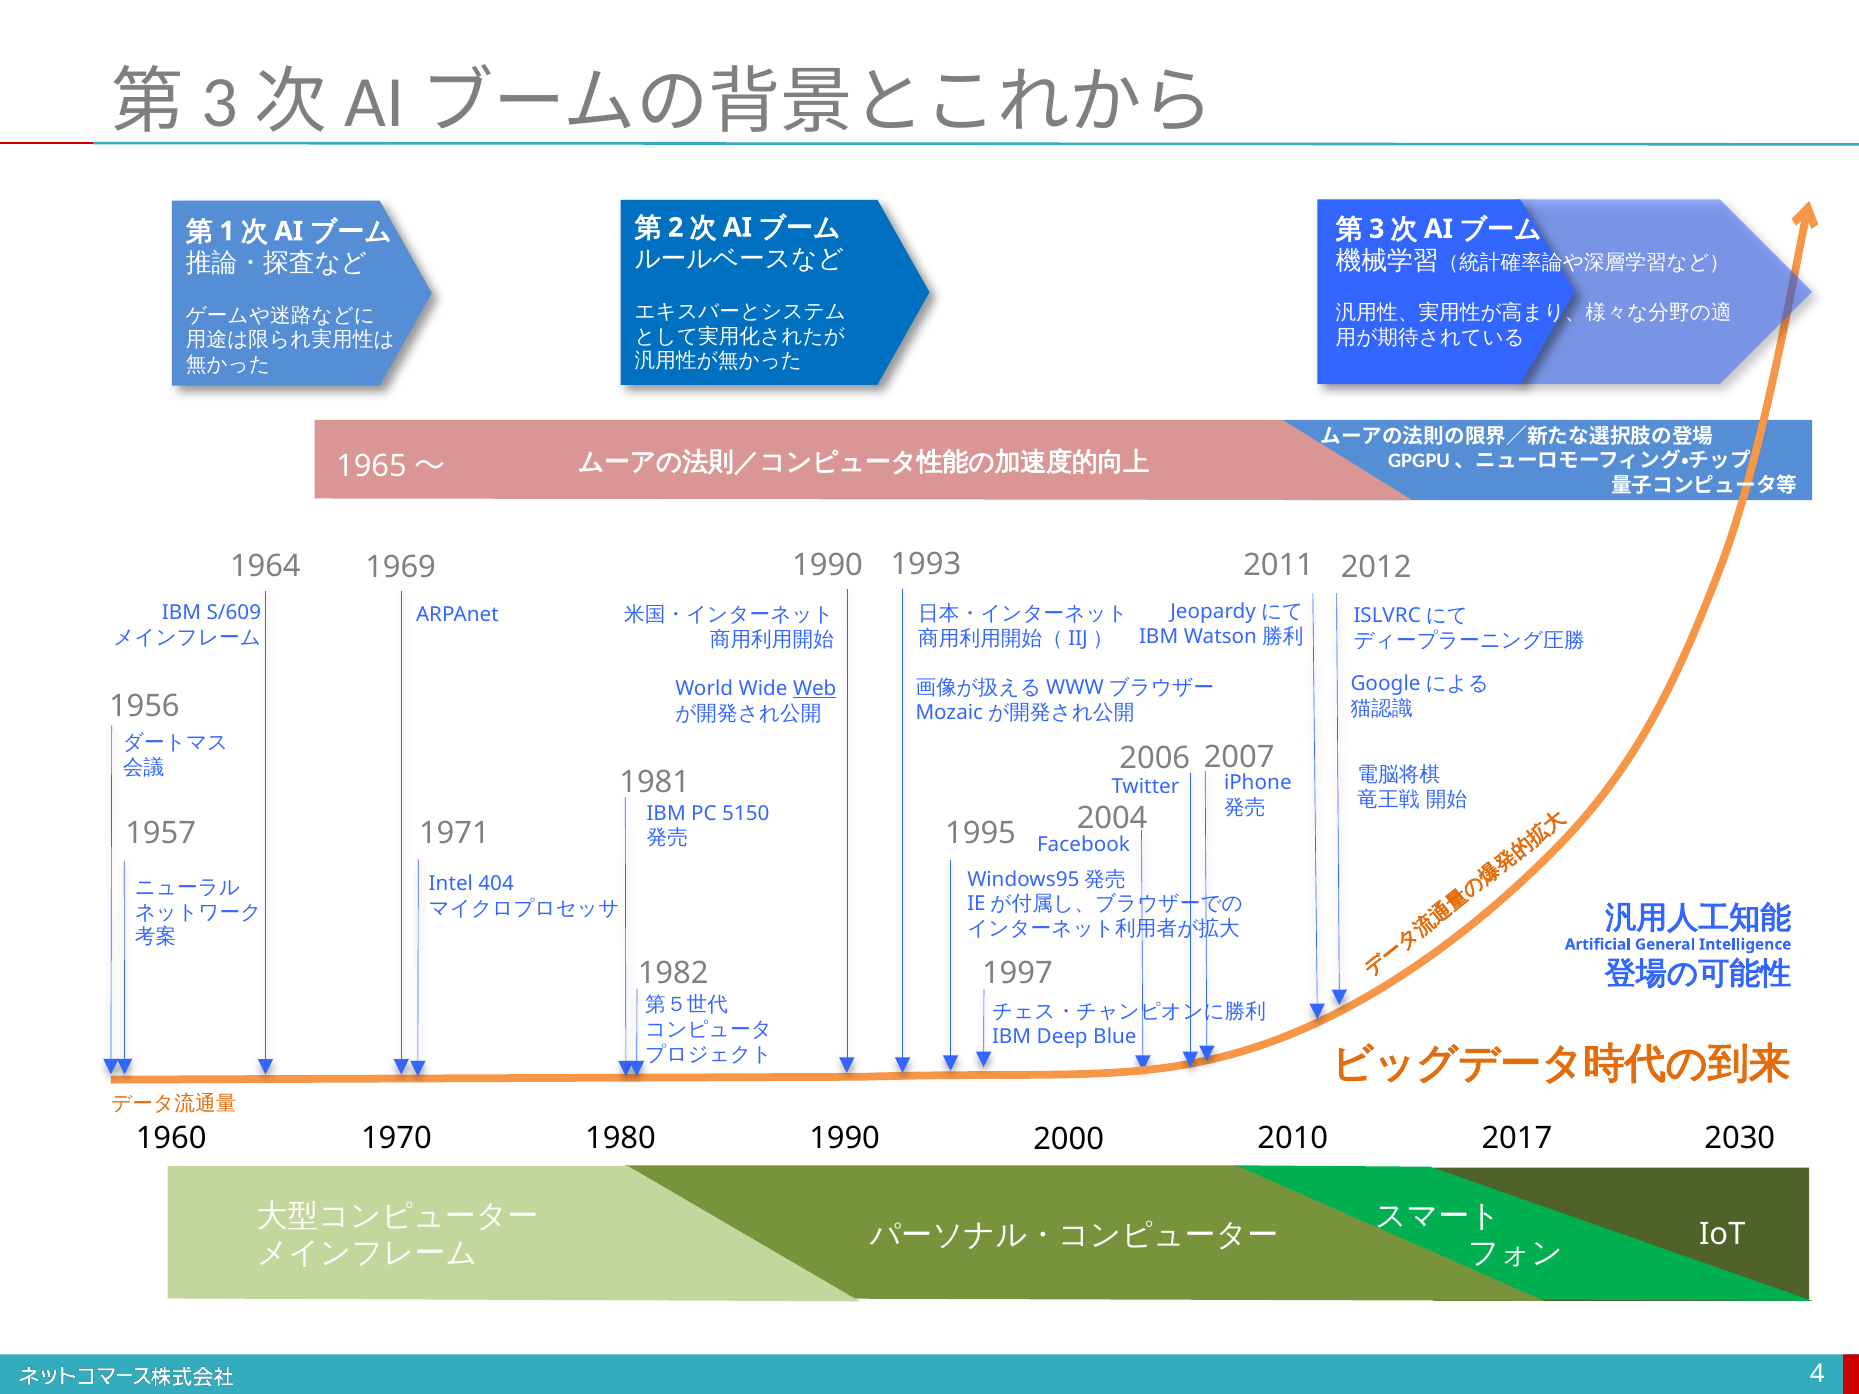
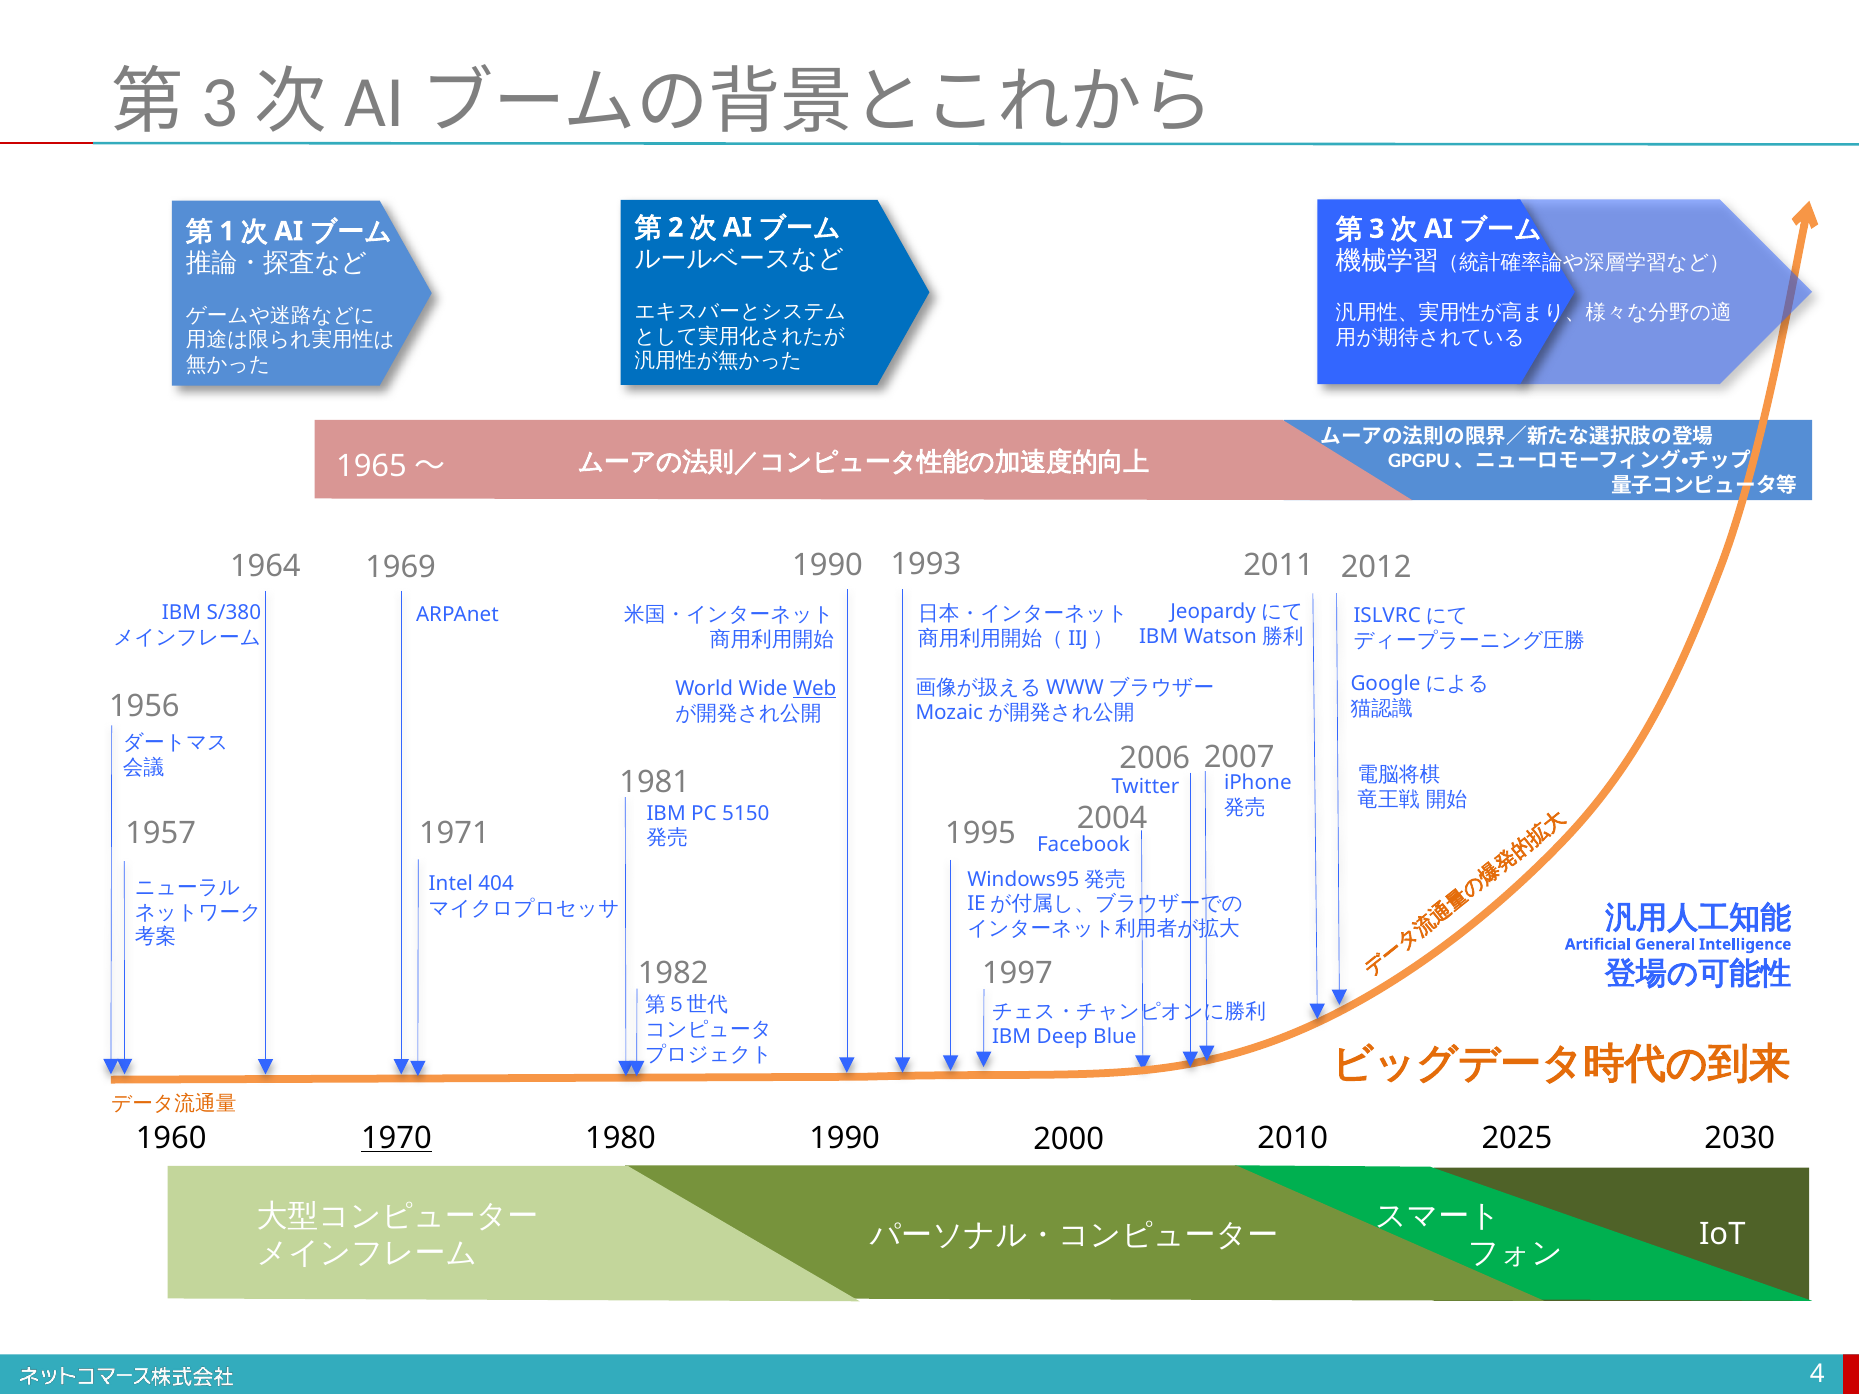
S/609: S/609 -> S/380 (234, 613)
1970 underline: none -> present (396, 1138)
2017: 2017 -> 2025 (1517, 1138)
